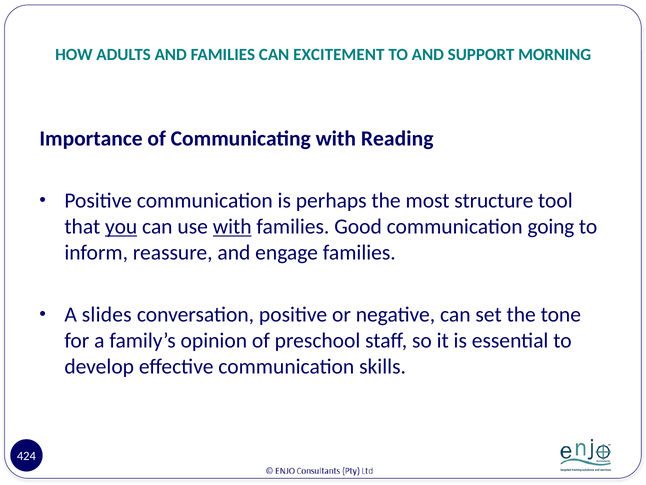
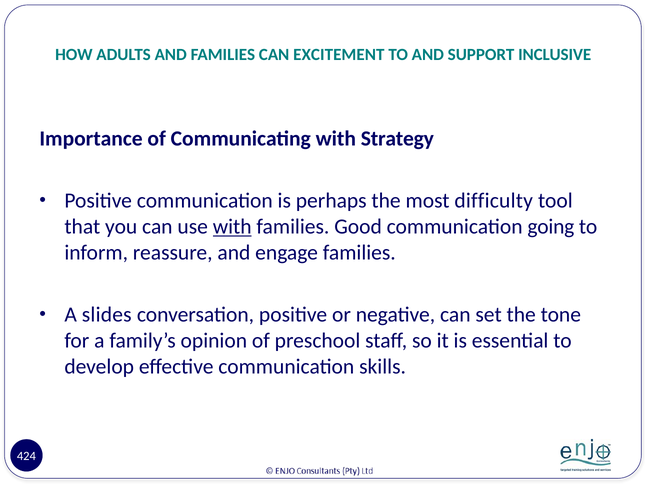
MORNING: MORNING -> INCLUSIVE (555, 55)
Reading: Reading -> Strategy (397, 139)
structure: structure -> difficulty (494, 201)
you underline: present -> none (121, 226)
